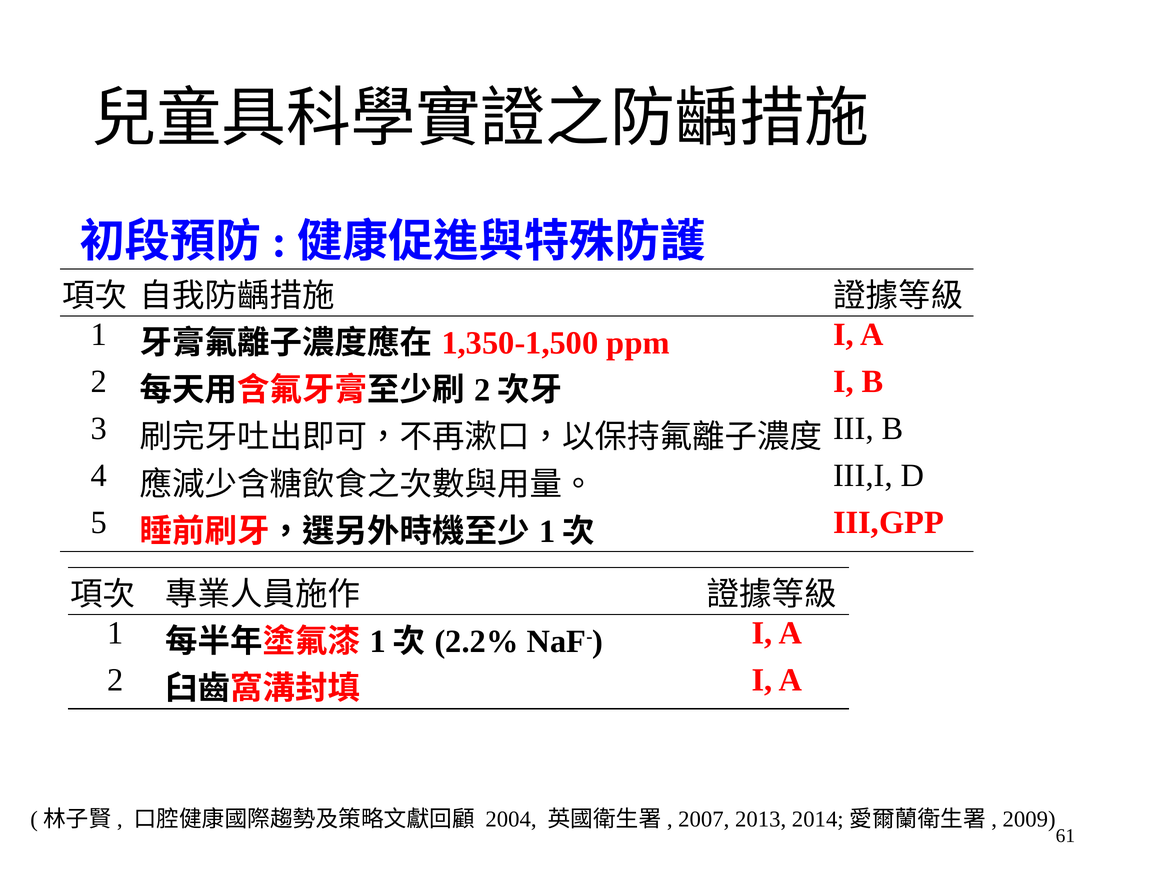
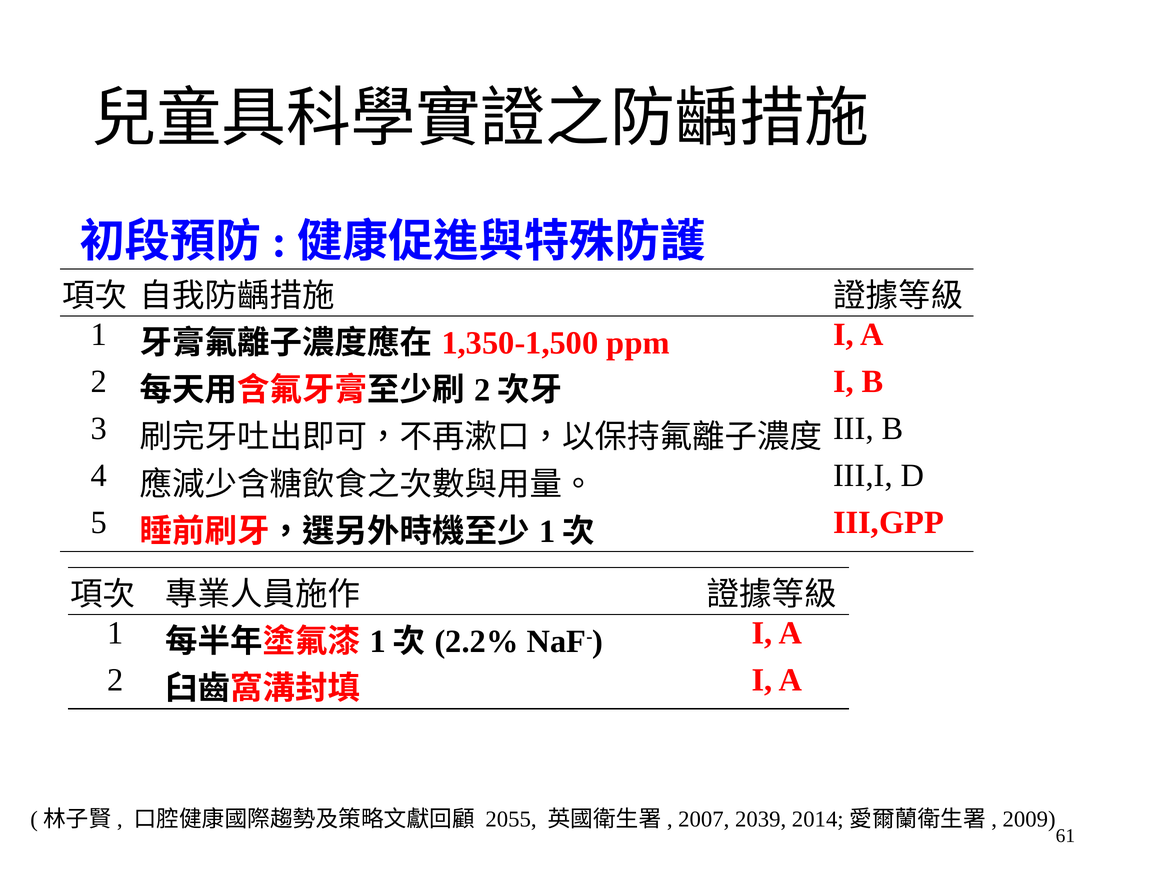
2004: 2004 -> 2055 (511, 820)
2013: 2013 -> 2039 (761, 820)
